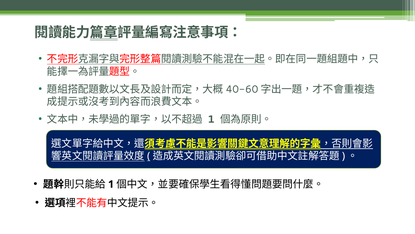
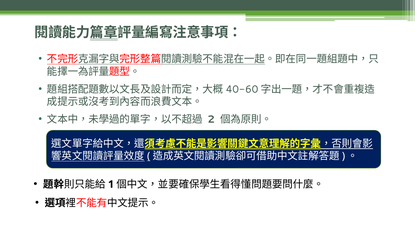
1: 1 -> 2 (211, 119)
